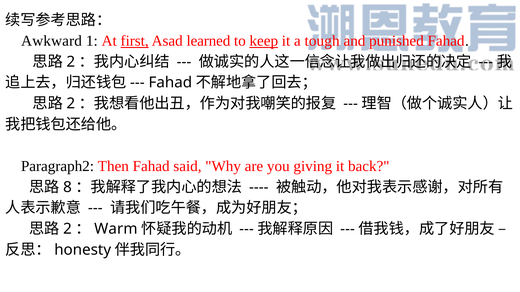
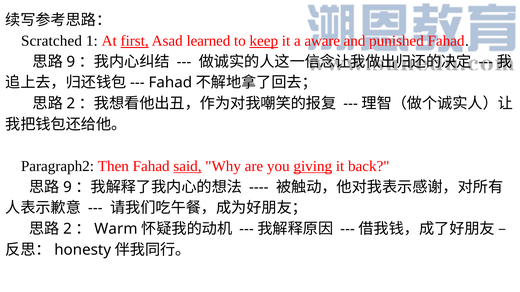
Awkward: Awkward -> Scratched (52, 41)
tough: tough -> aware (322, 41)
2: 2 -> 9 (71, 62)
said underline: none -> present (187, 166)
giving underline: none -> present (313, 166)
8: 8 -> 9 (67, 187)
